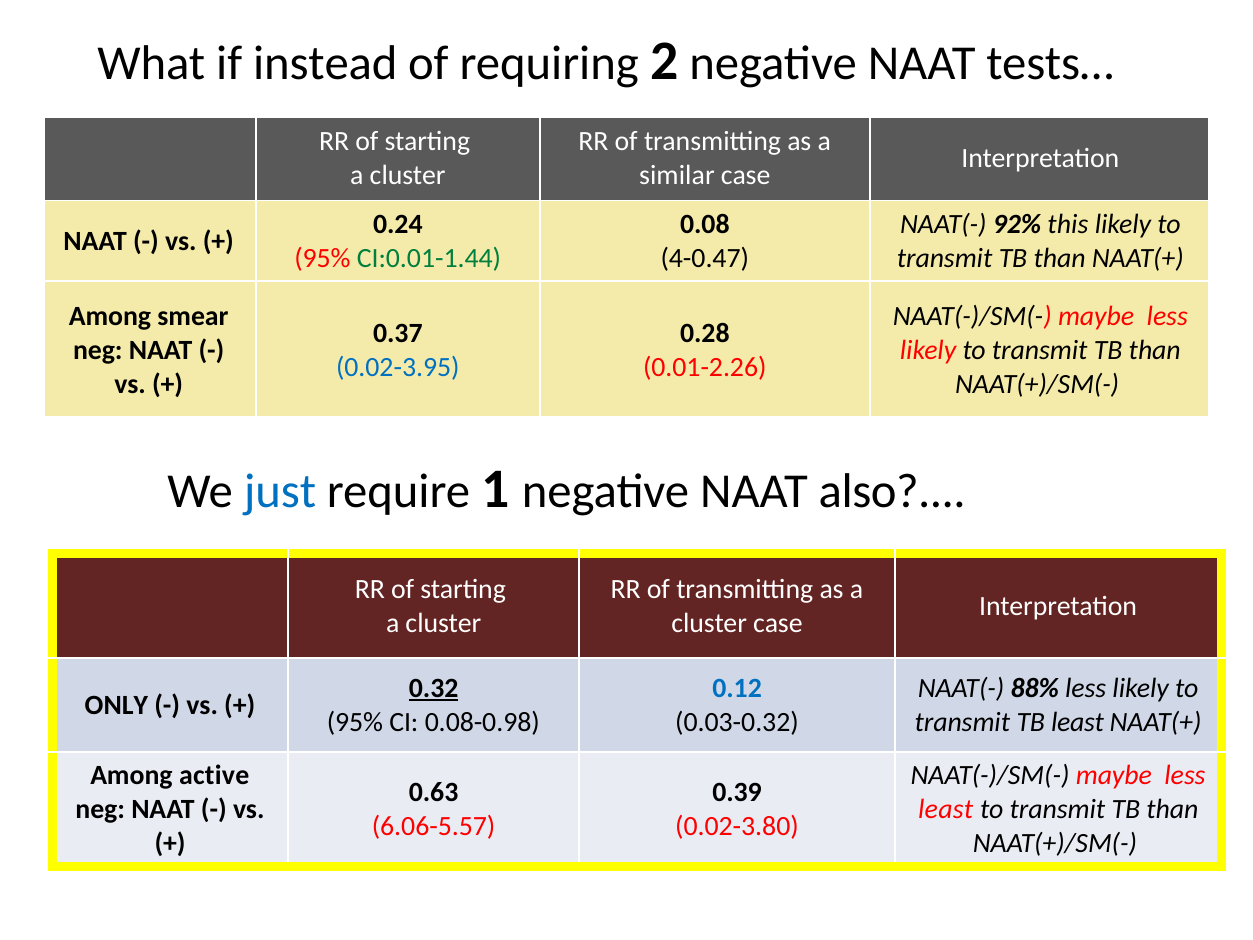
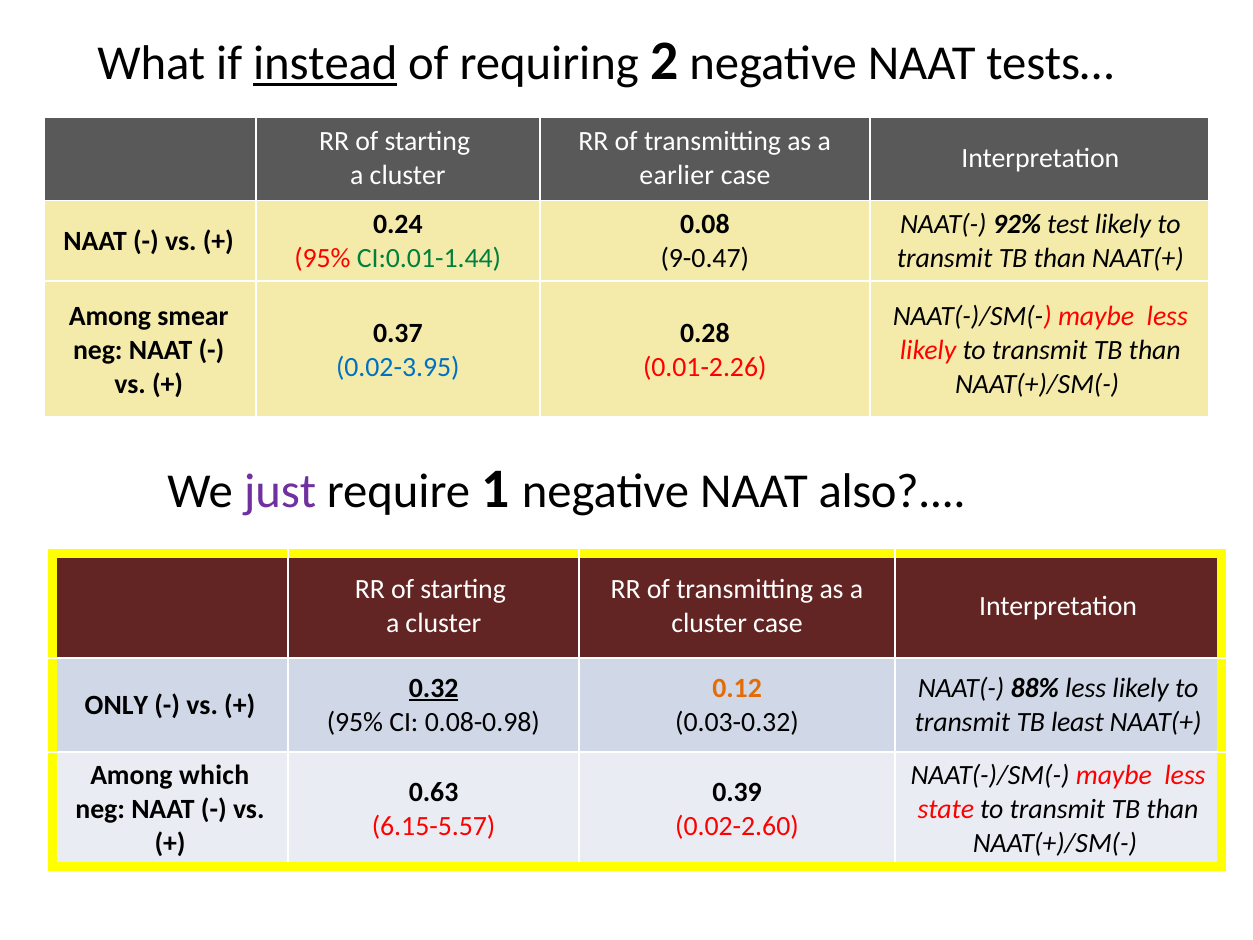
instead underline: none -> present (325, 64)
similar: similar -> earlier (677, 175)
this: this -> test (1068, 224)
4-0.47: 4-0.47 -> 9-0.47 (705, 258)
just colour: blue -> purple (280, 492)
0.12 colour: blue -> orange (737, 688)
active: active -> which (214, 775)
least: least -> state (946, 809)
6.06-5.57: 6.06-5.57 -> 6.15-5.57 (434, 826)
0.02-3.80: 0.02-3.80 -> 0.02-2.60 (737, 826)
